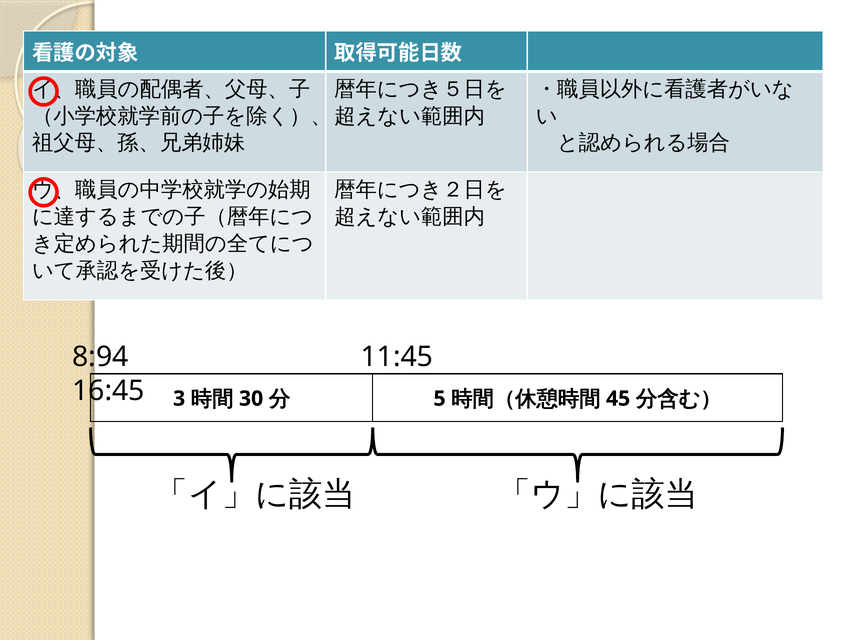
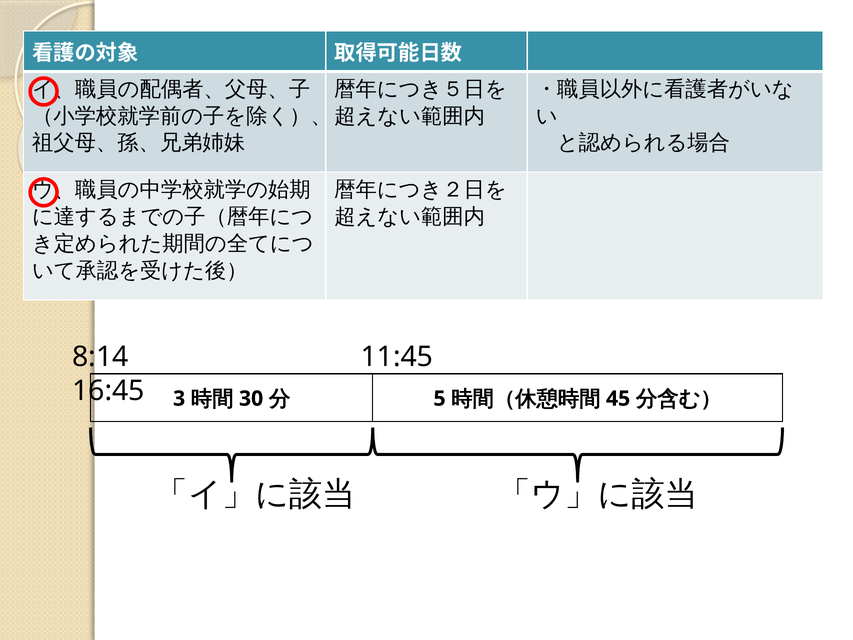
8:94: 8:94 -> 8:14 (100, 357)
